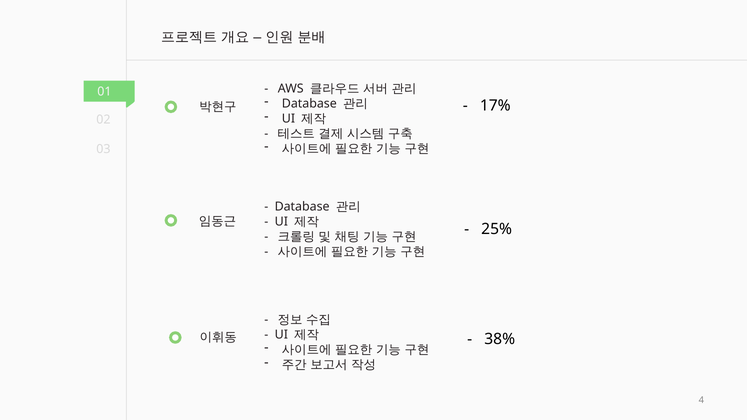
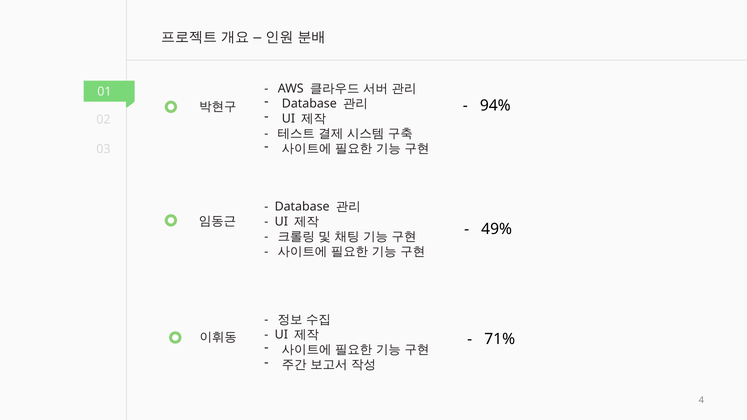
17%: 17% -> 94% (495, 106)
25%: 25% -> 49% (497, 229)
38%: 38% -> 71% (500, 339)
